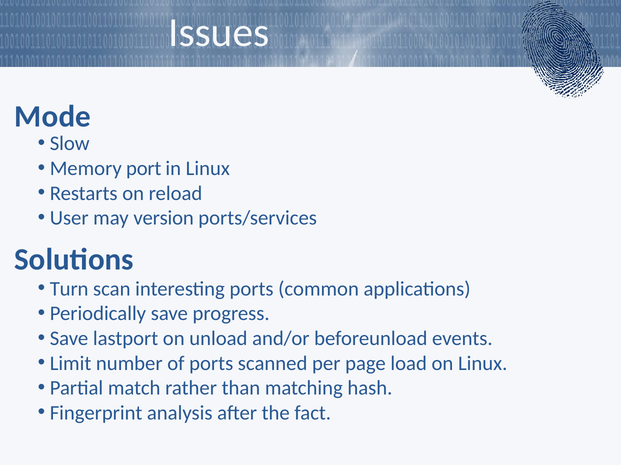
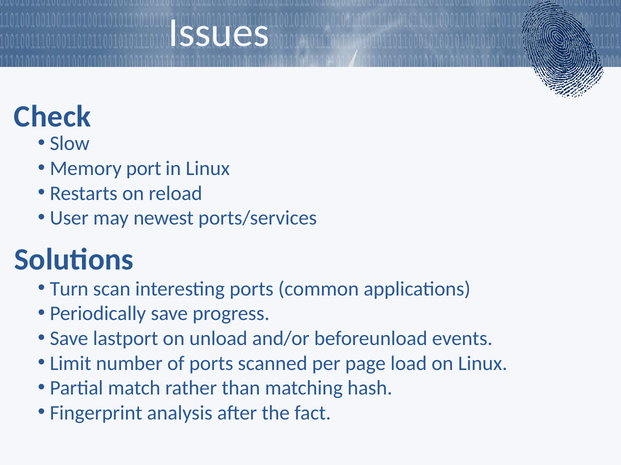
Mode: Mode -> Check (53, 116)
version: version -> newest (164, 218)
